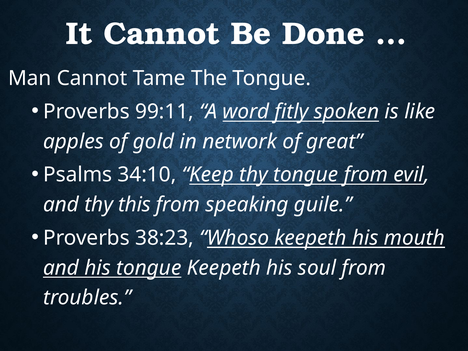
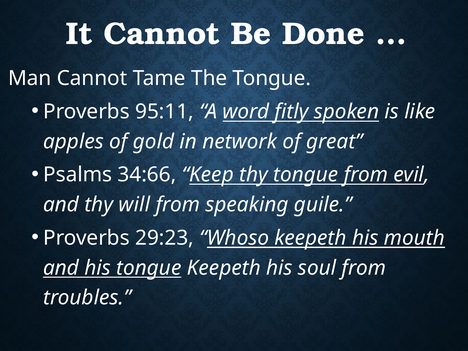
99:11: 99:11 -> 95:11 (165, 112)
34:10: 34:10 -> 34:66 (147, 175)
this: this -> will (134, 205)
38:23: 38:23 -> 29:23 (165, 238)
